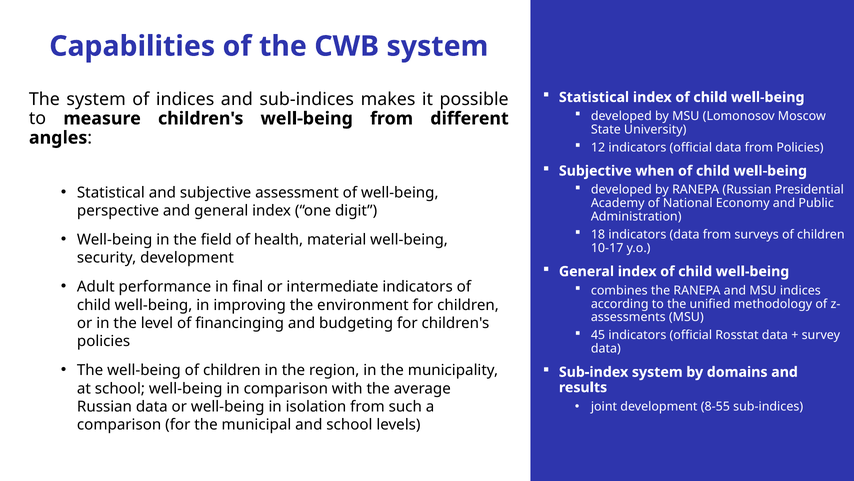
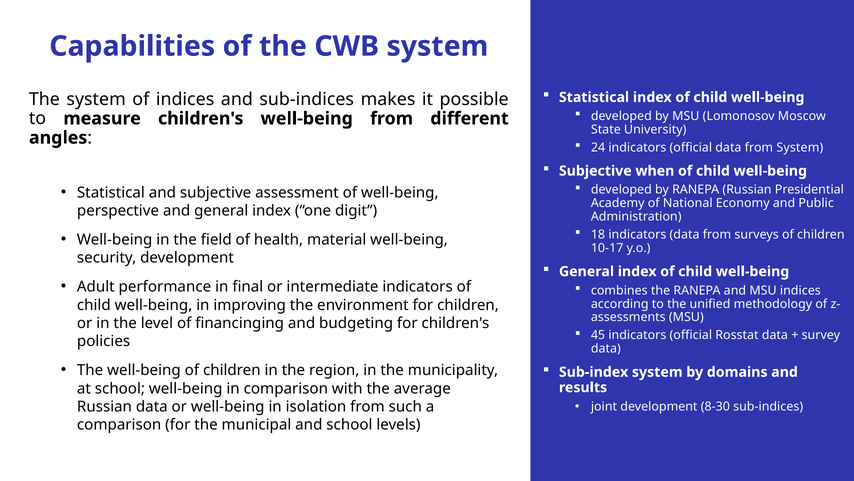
12: 12 -> 24 (598, 147)
from Policies: Policies -> System (800, 147)
8-55: 8-55 -> 8-30 (715, 406)
